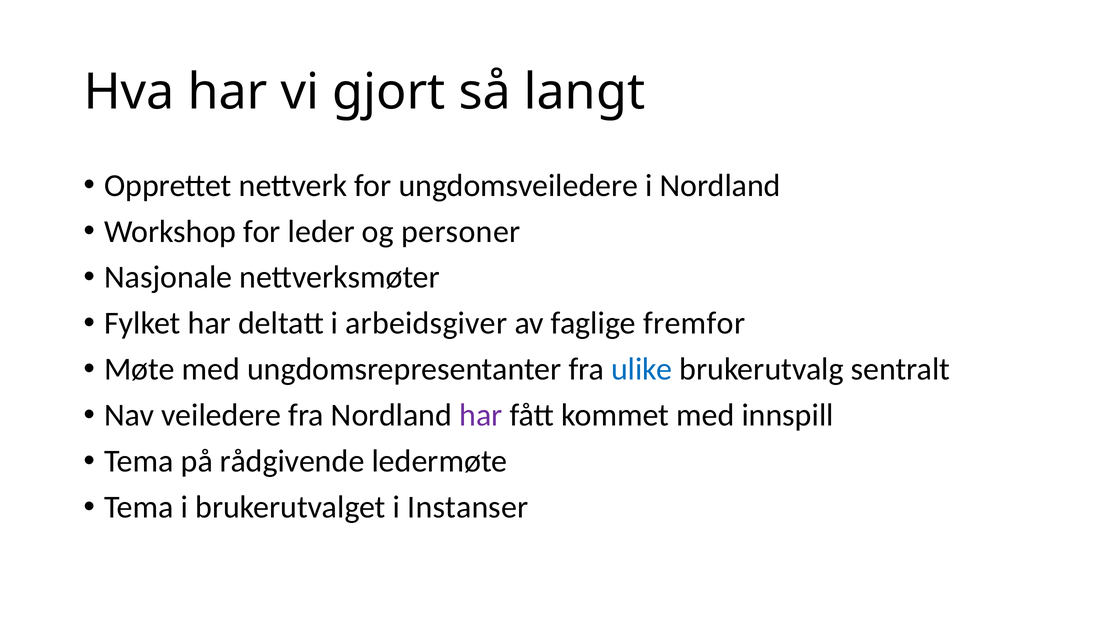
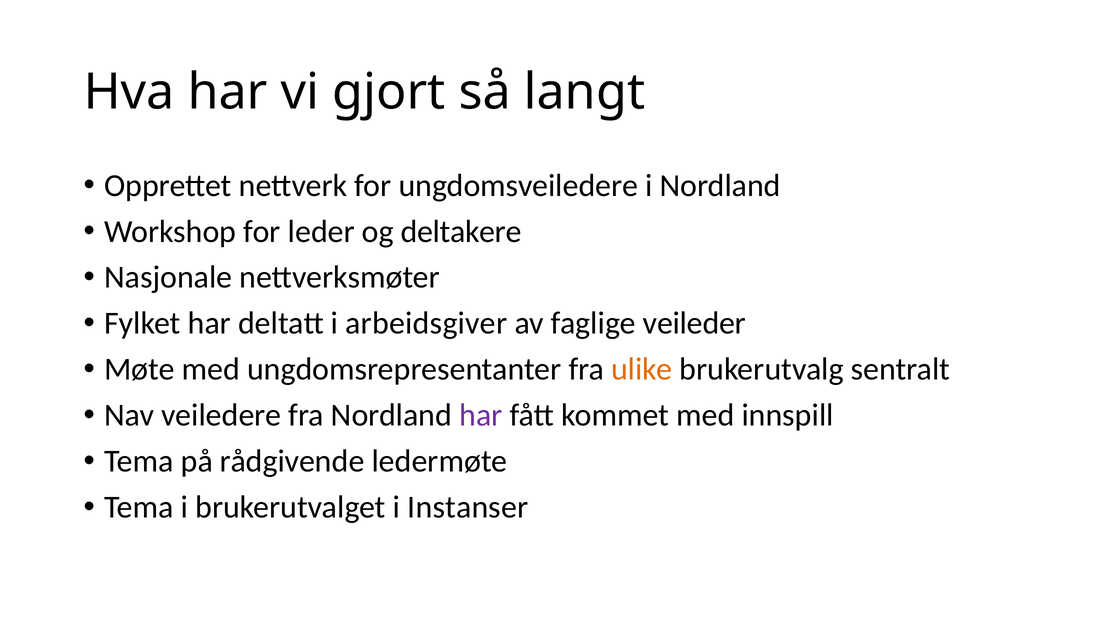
personer: personer -> deltakere (461, 231)
fremfor: fremfor -> veileder (694, 323)
ulike colour: blue -> orange (642, 369)
